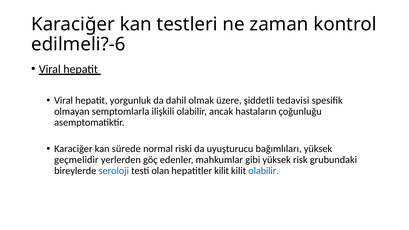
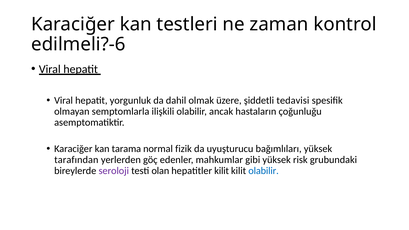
sürede: sürede -> tarama (126, 149)
riski: riski -> fizik (183, 149)
geçmelidir: geçmelidir -> tarafından (76, 160)
seroloji colour: blue -> purple (114, 171)
